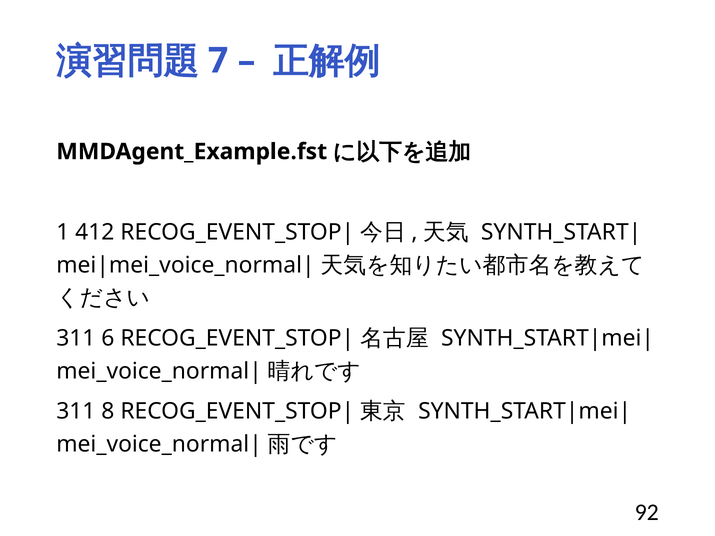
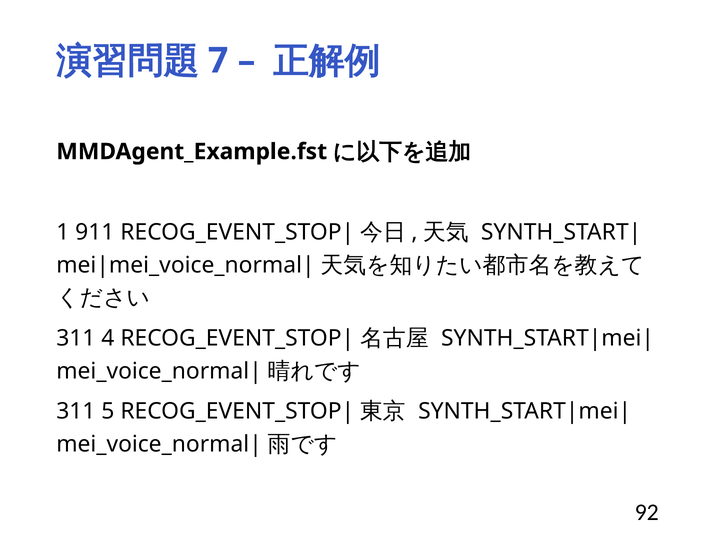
412: 412 -> 911 (95, 232)
6: 6 -> 4 (108, 338)
8: 8 -> 5 (108, 411)
